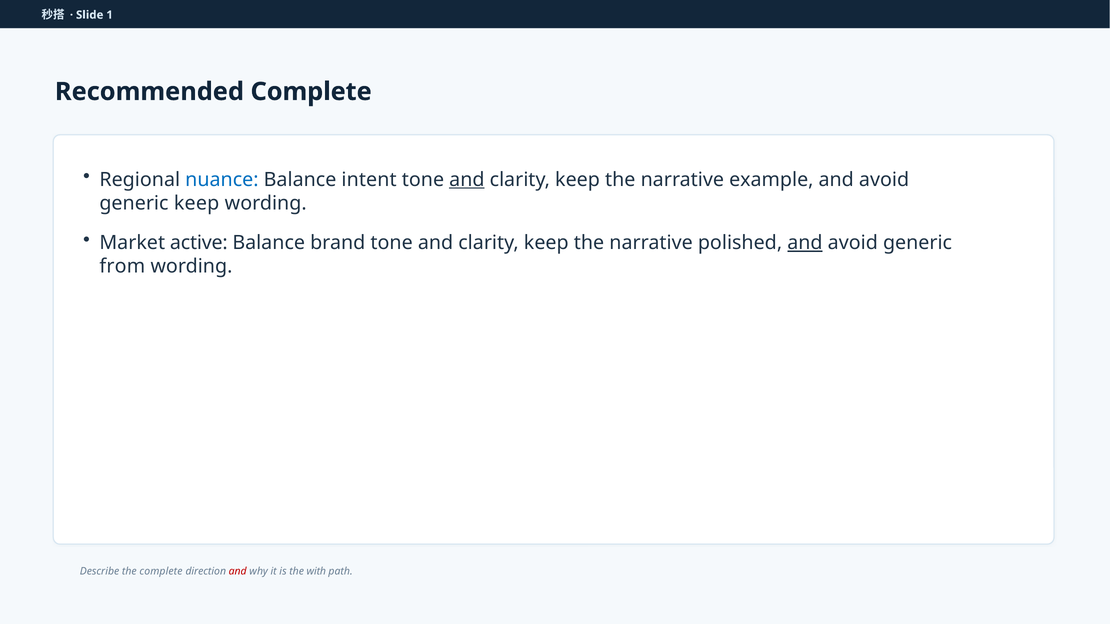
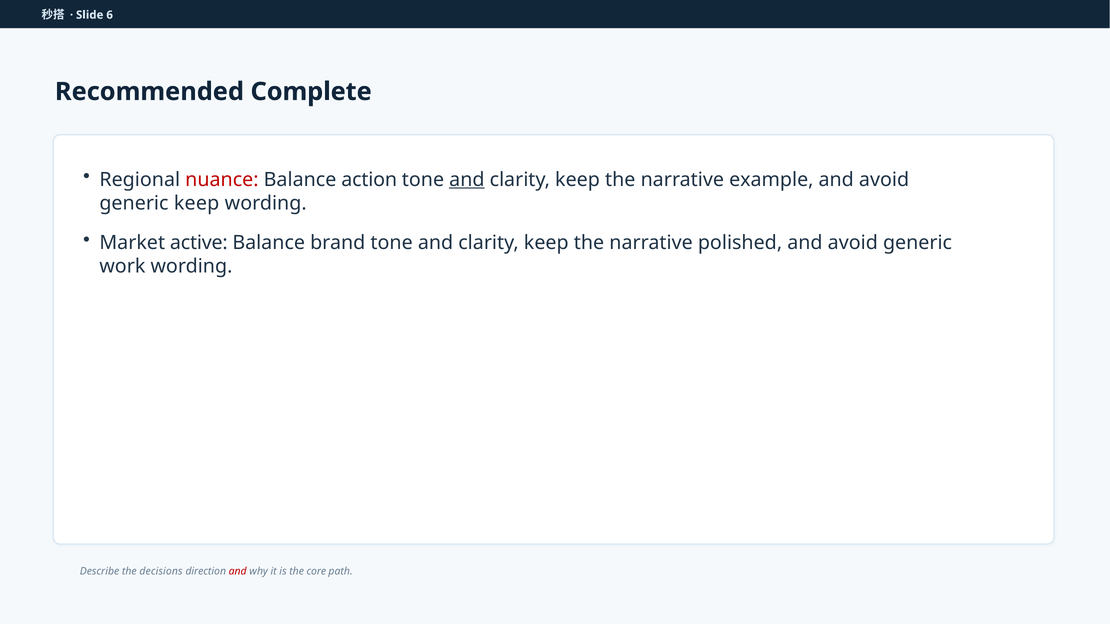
1: 1 -> 6 (110, 15)
nuance colour: blue -> red (222, 180)
intent: intent -> action (369, 180)
and underline: present -> none (805, 243)
from: from -> work (122, 267)
the complete: complete -> decisions (161, 572)
with: with -> core (316, 572)
